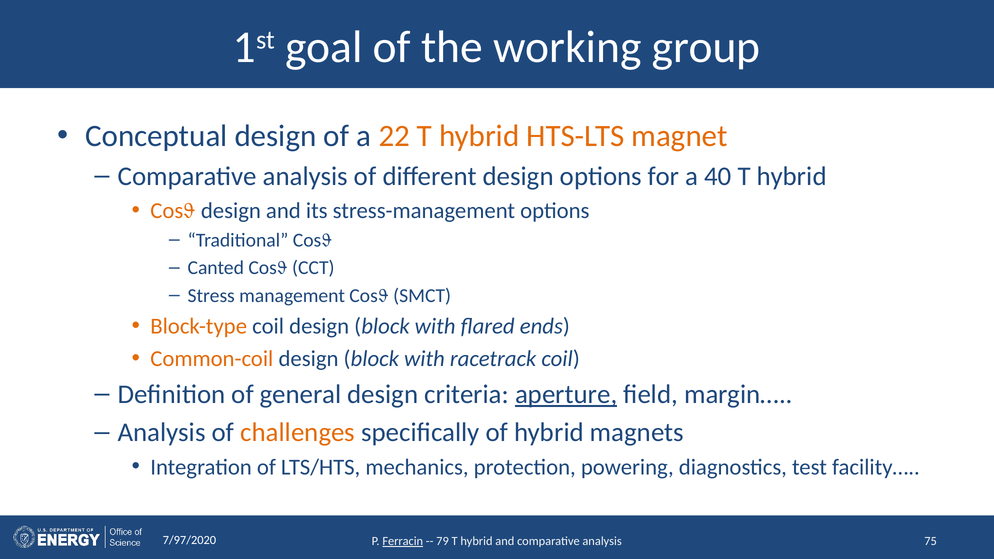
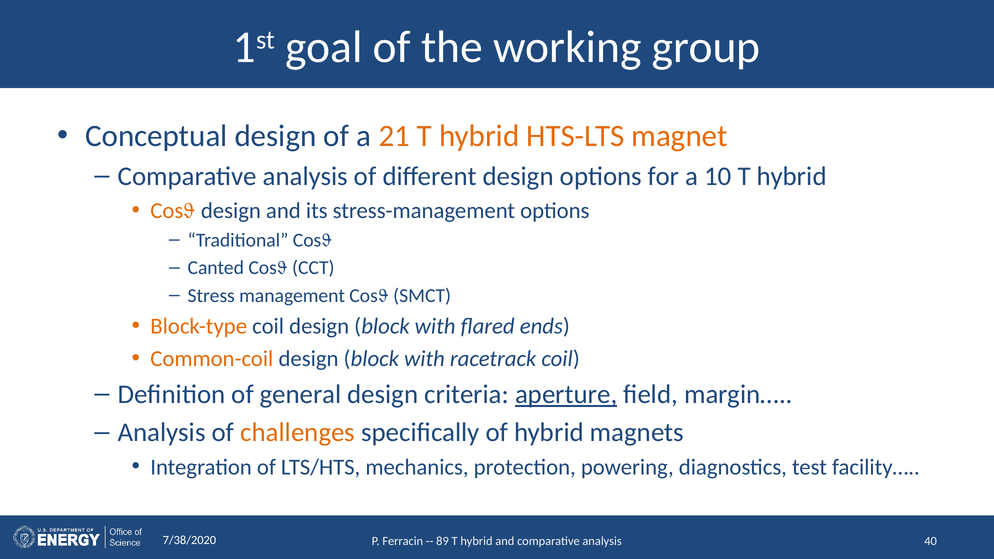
22: 22 -> 21 (394, 136)
40: 40 -> 10 (718, 176)
7/97/2020: 7/97/2020 -> 7/38/2020 (189, 540)
Ferracin underline: present -> none (403, 541)
79: 79 -> 89 (443, 541)
75: 75 -> 40 (931, 541)
